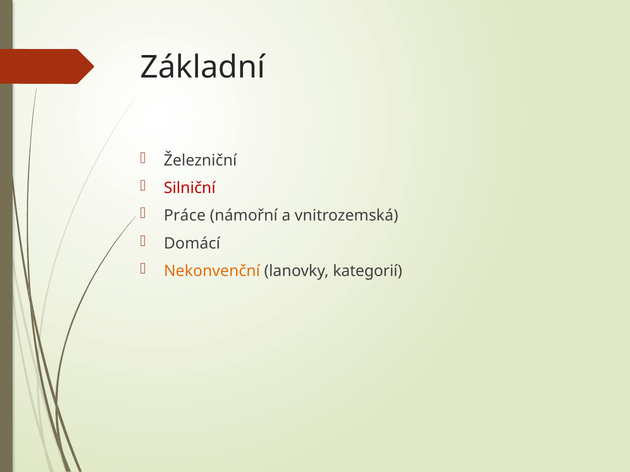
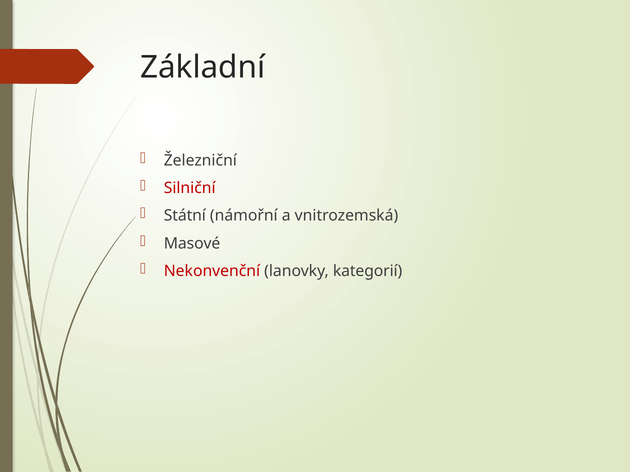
Práce: Práce -> Státní (185, 216)
Domácí: Domácí -> Masové (192, 244)
Nekonvenční colour: orange -> red (212, 271)
